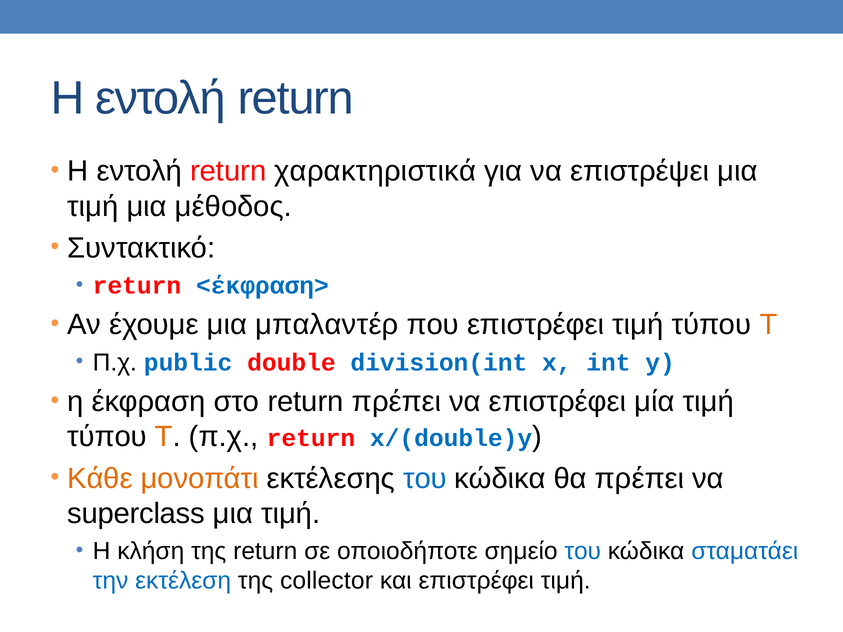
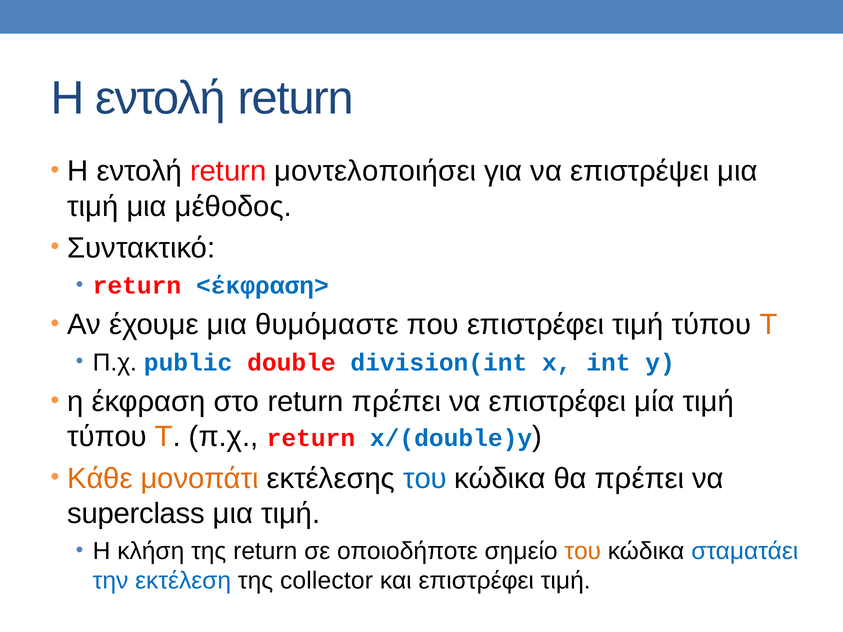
χαρακτηριστικά: χαρακτηριστικά -> μοντελοποιήσει (375, 171)
μπαλαντέρ: μπαλαντέρ -> θυμόμαστε (327, 325)
του colour: blue -> orange (583, 551)
